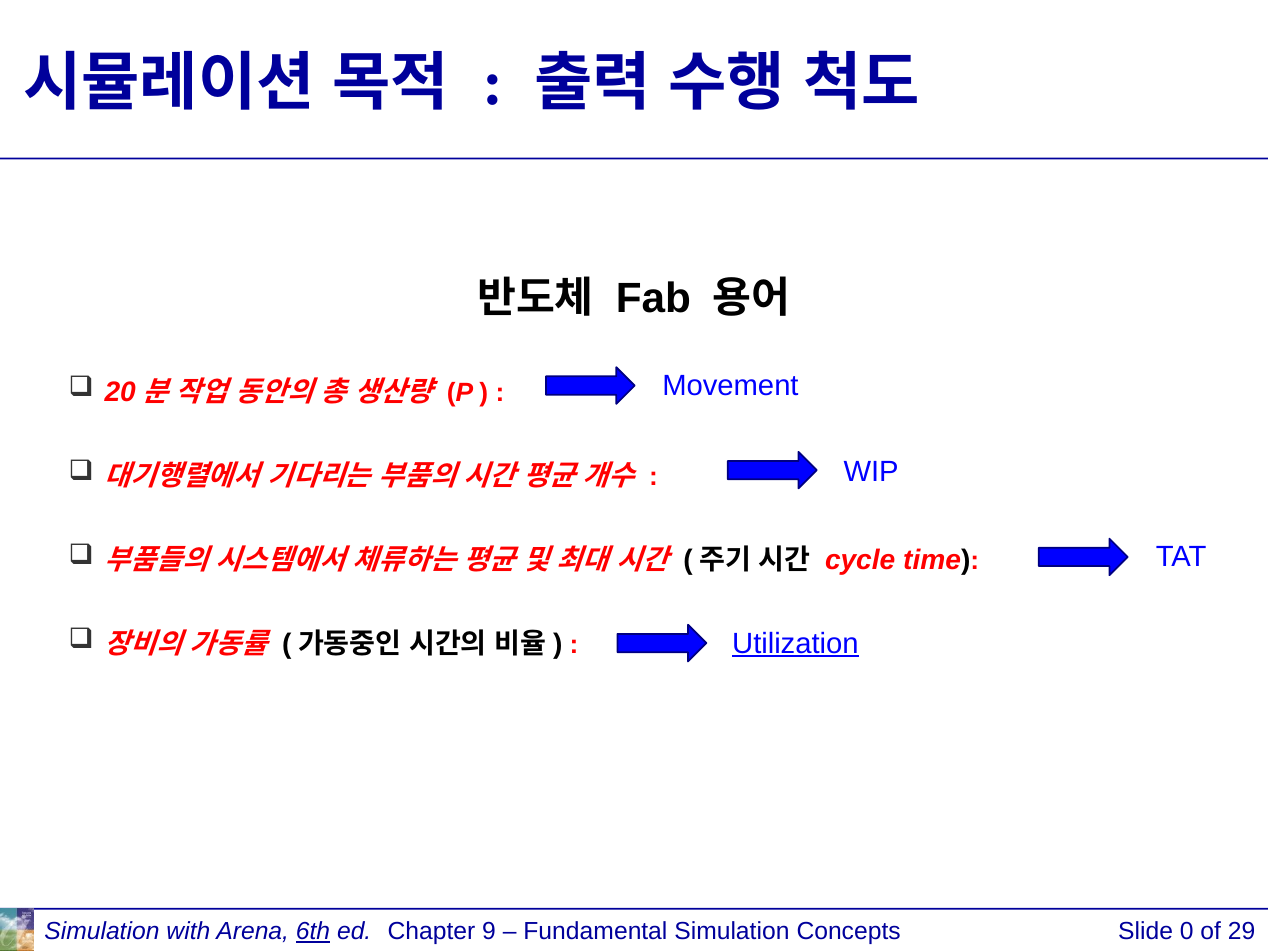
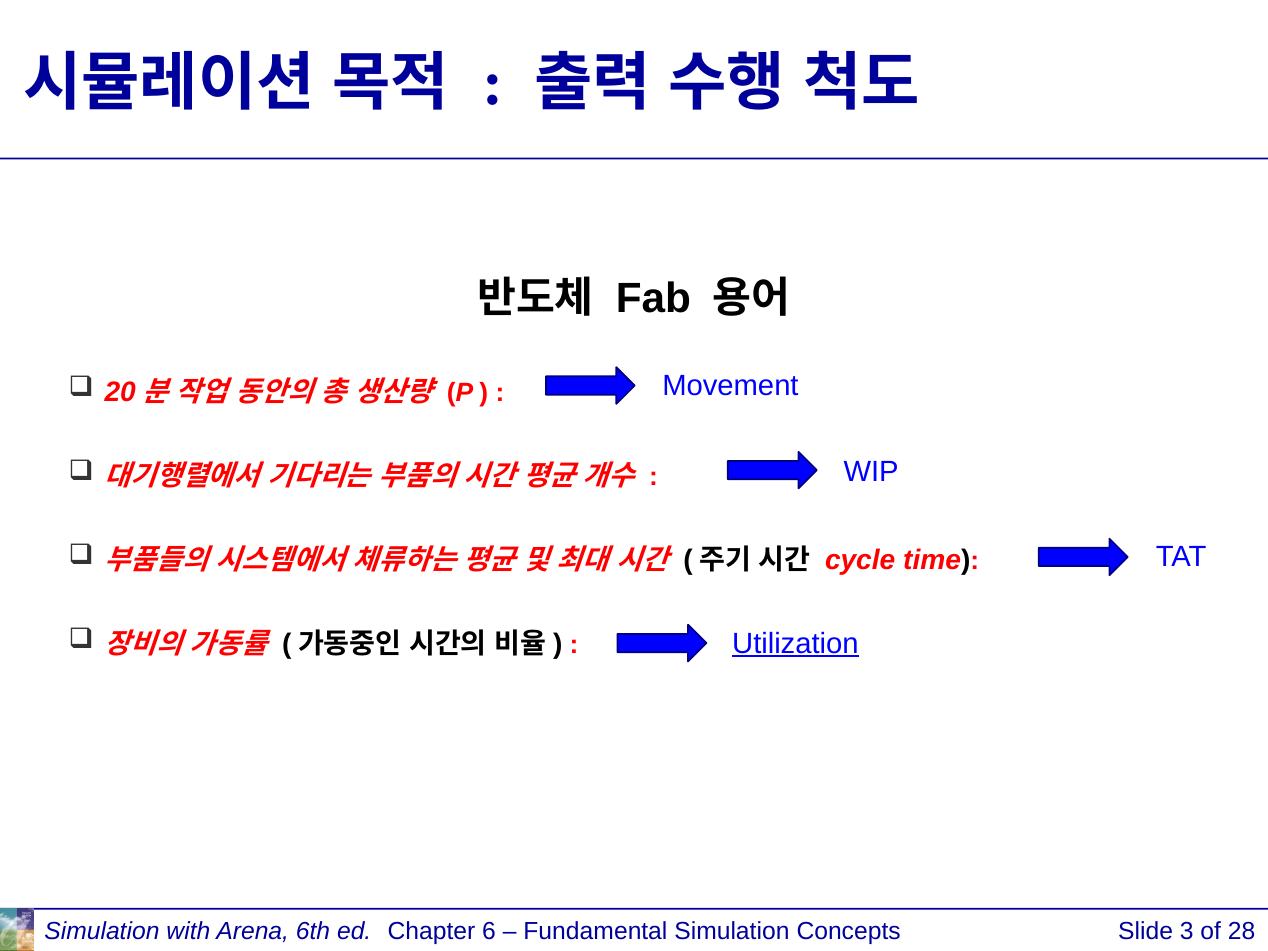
6th underline: present -> none (313, 932)
9: 9 -> 6 (489, 932)
0: 0 -> 3 (1187, 932)
29: 29 -> 28 (1242, 932)
